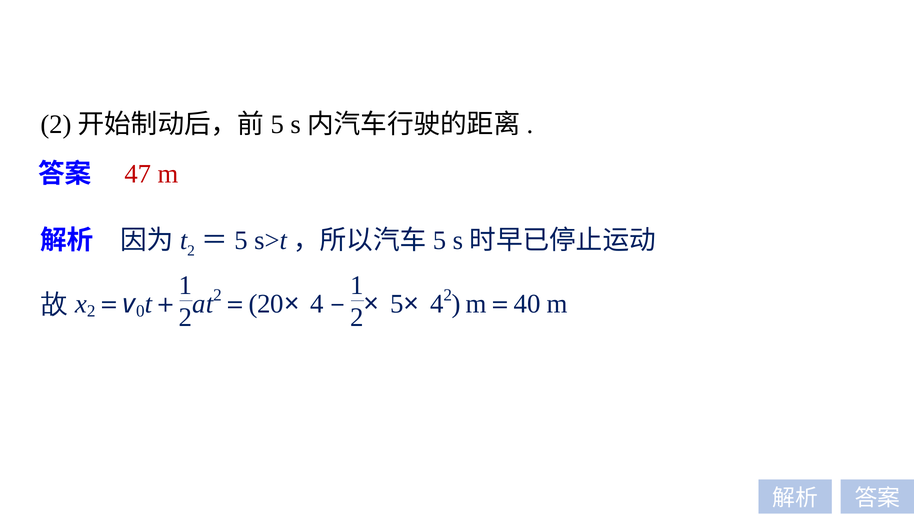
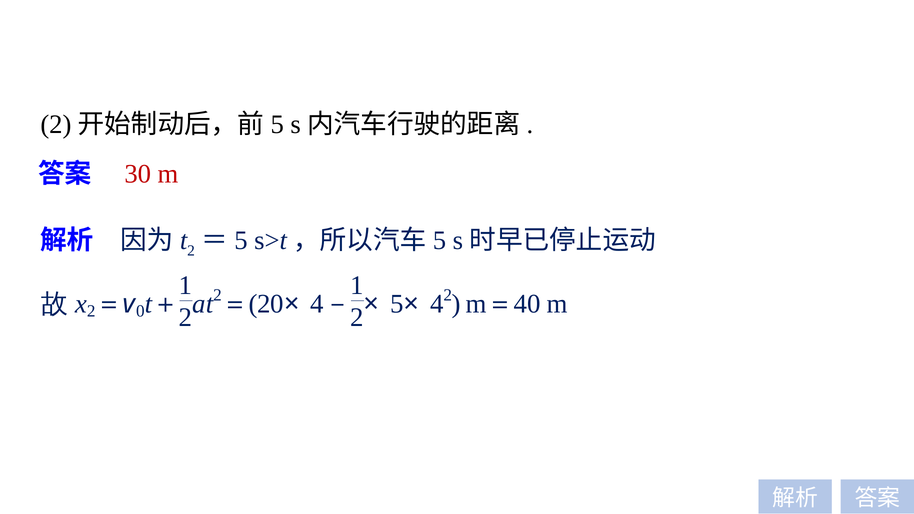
47: 47 -> 30 (138, 174)
